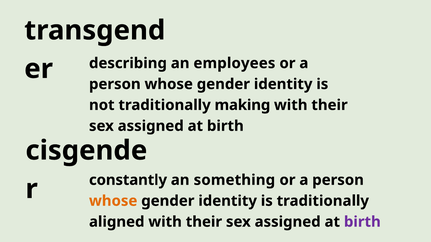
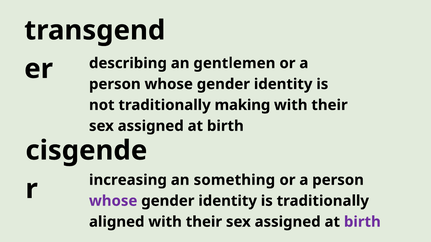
employees: employees -> gentlemen (234, 63)
constantly: constantly -> increasing (128, 180)
whose colour: orange -> purple (113, 201)
